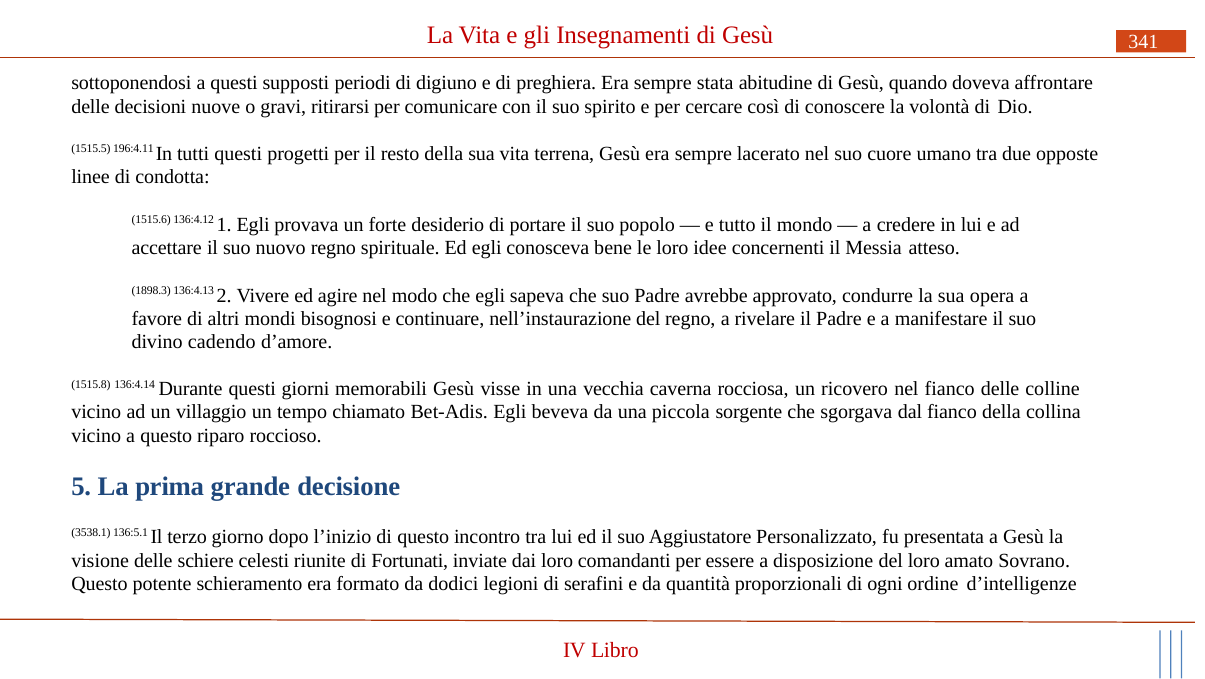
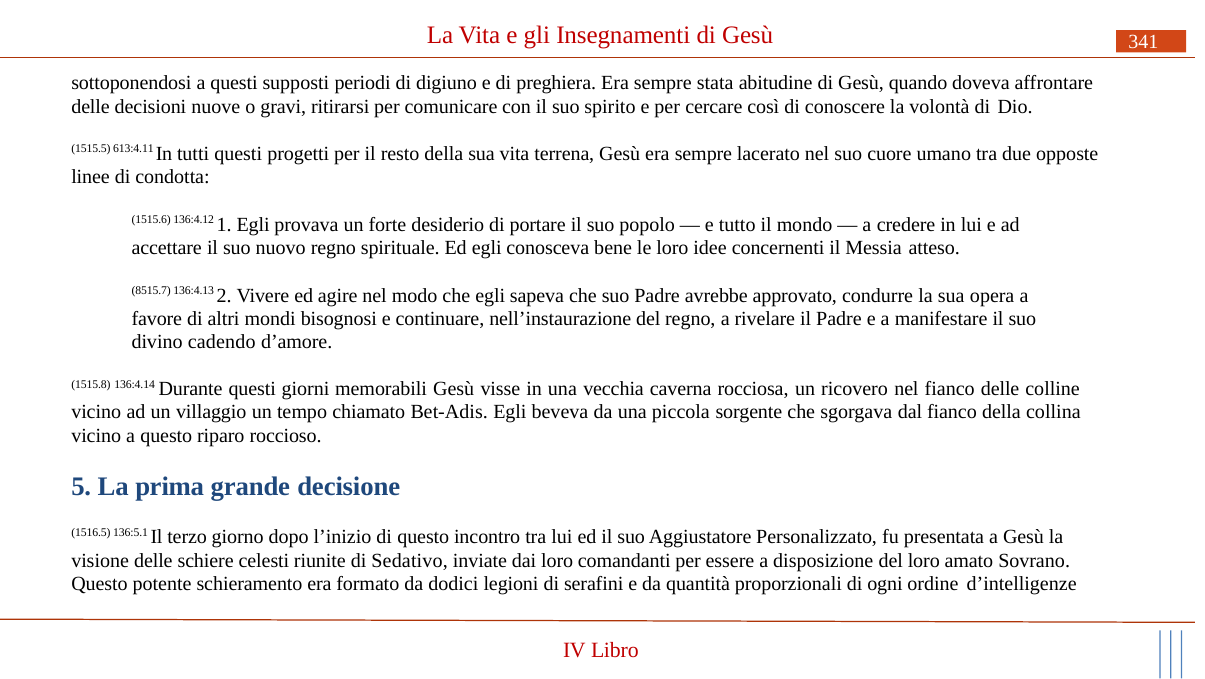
196:4.11: 196:4.11 -> 613:4.11 (133, 149)
1898.3: 1898.3 -> 8515.7 (151, 291)
3538.1: 3538.1 -> 1516.5 (91, 532)
Fortunati: Fortunati -> Sedativo (410, 560)
